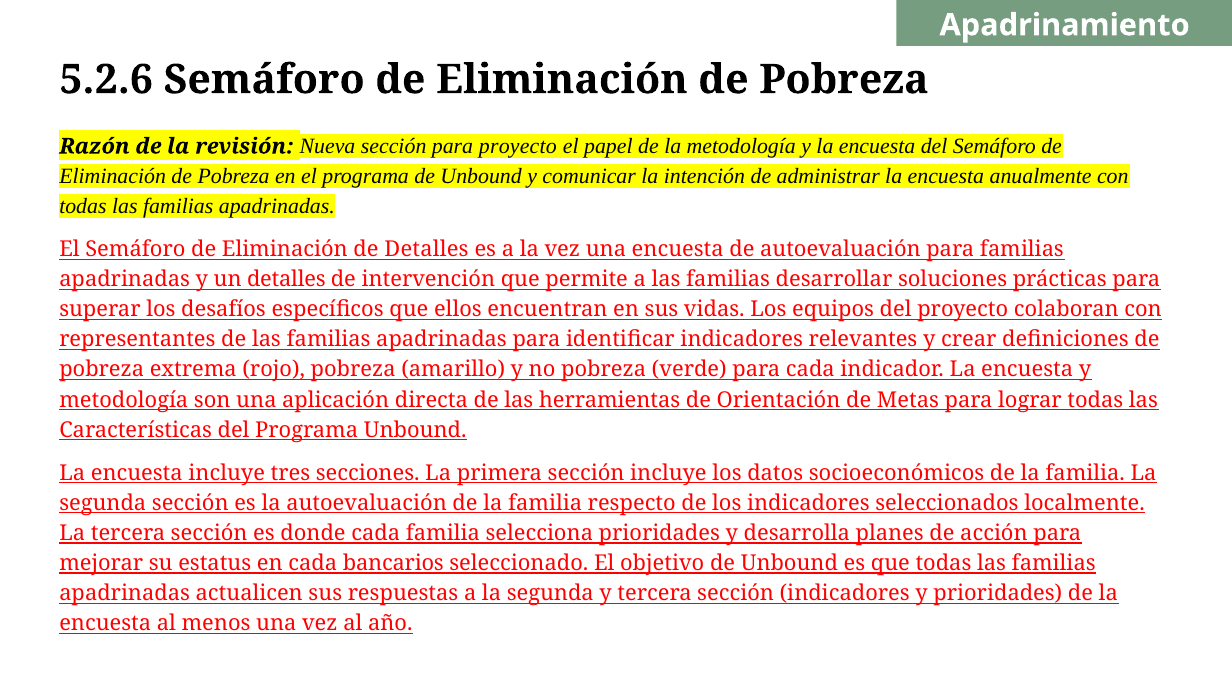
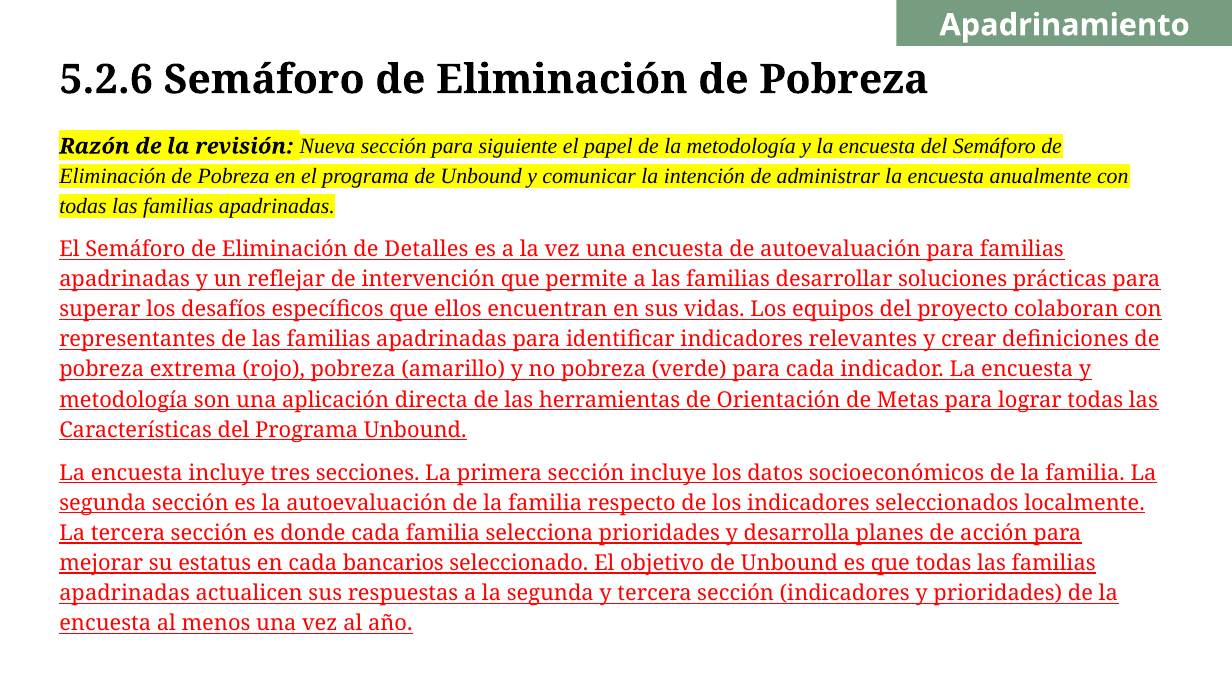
para proyecto: proyecto -> siguiente (518, 146)
un detalles: detalles -> reflejar (286, 280)
